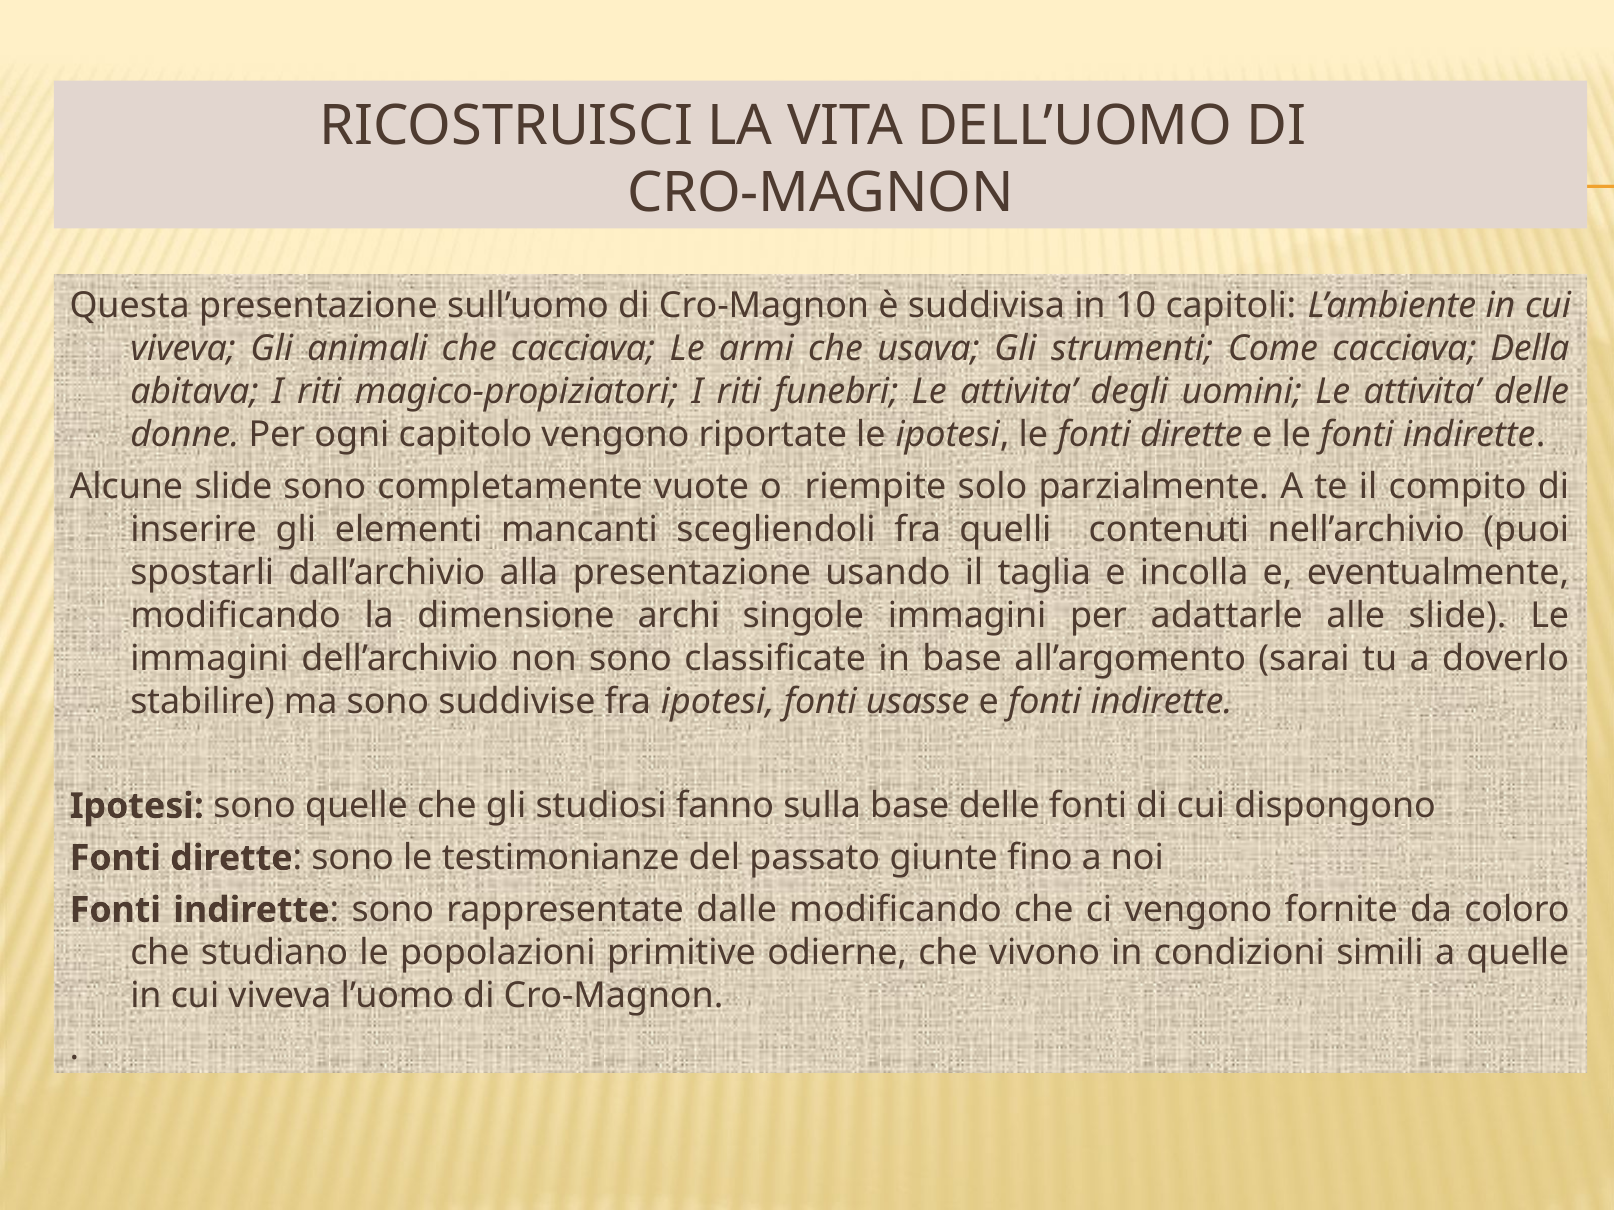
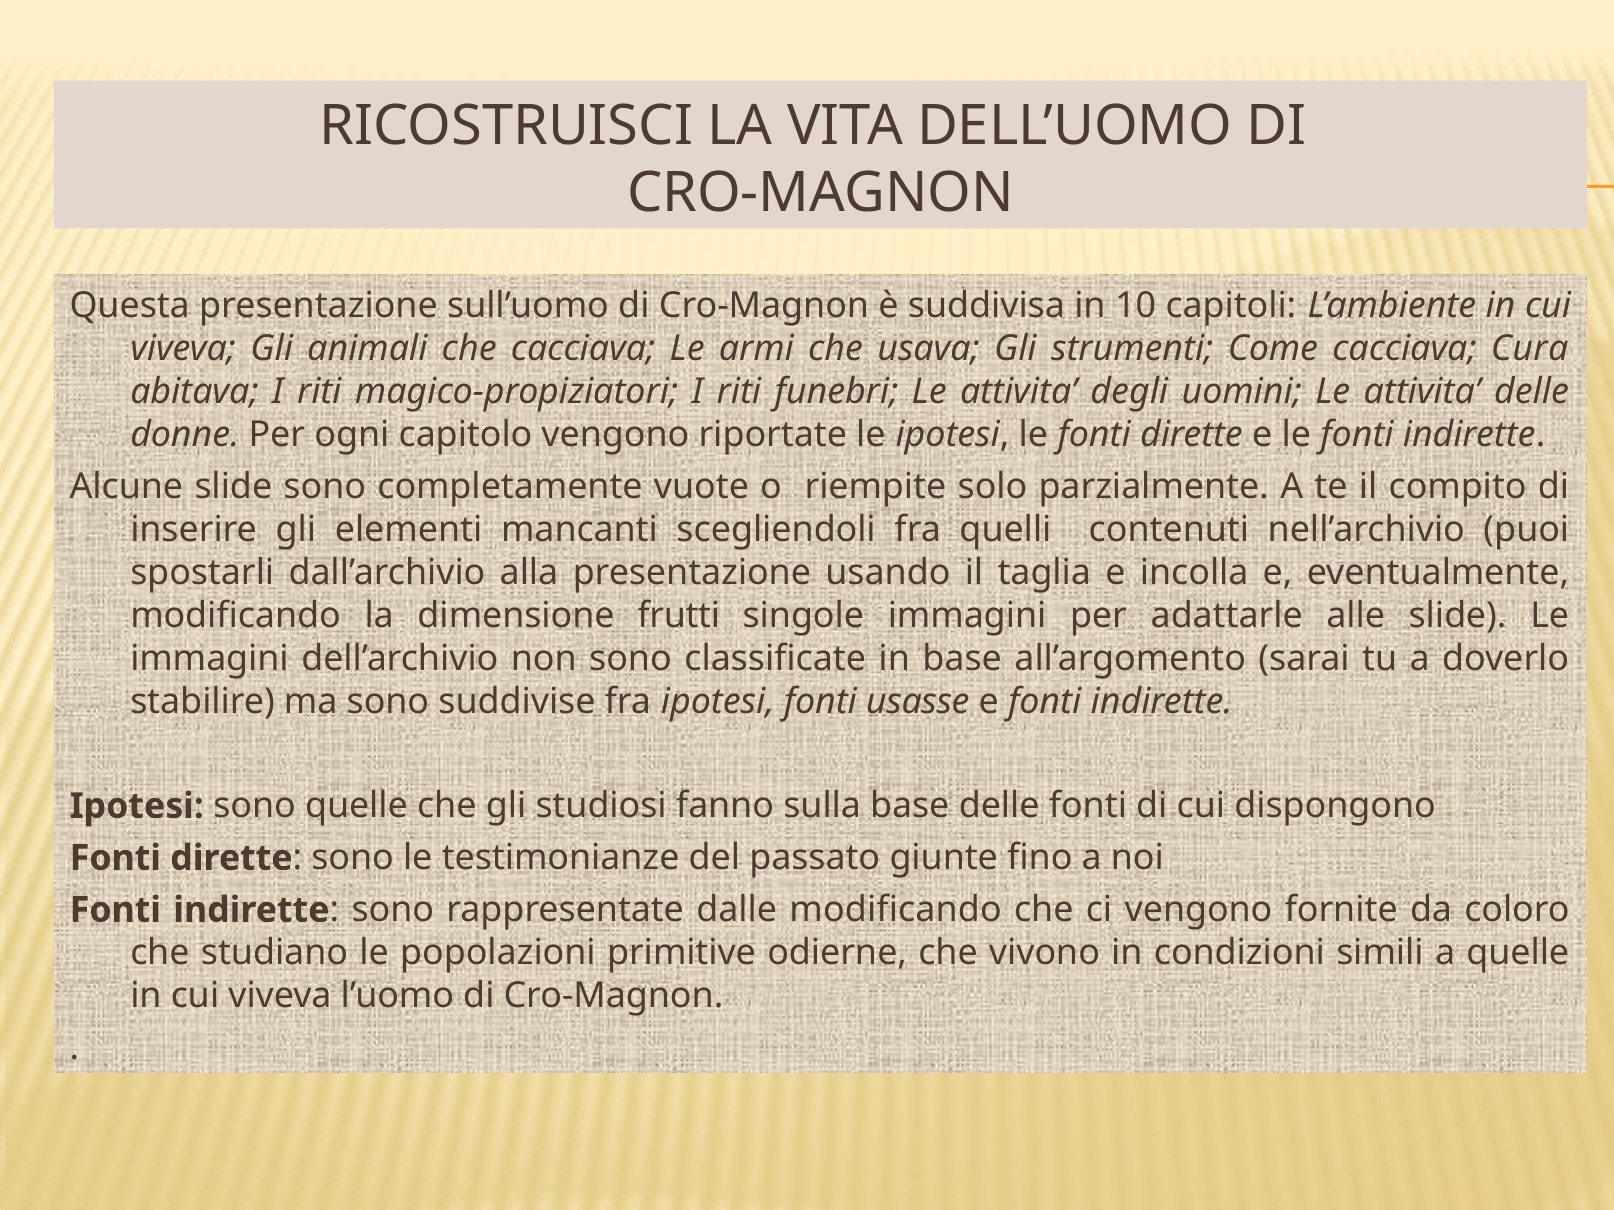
Della: Della -> Cura (1530, 349)
archi: archi -> frutti (679, 616)
